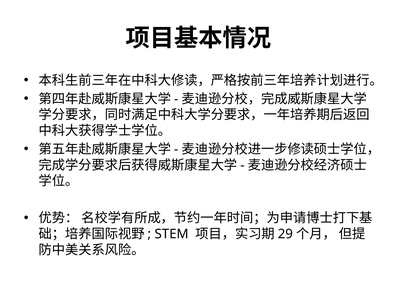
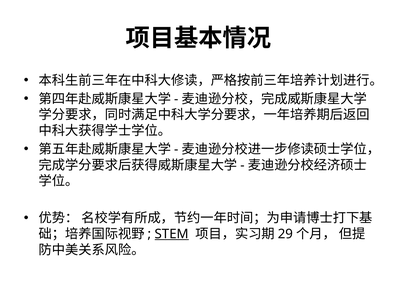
STEM underline: none -> present (172, 234)
